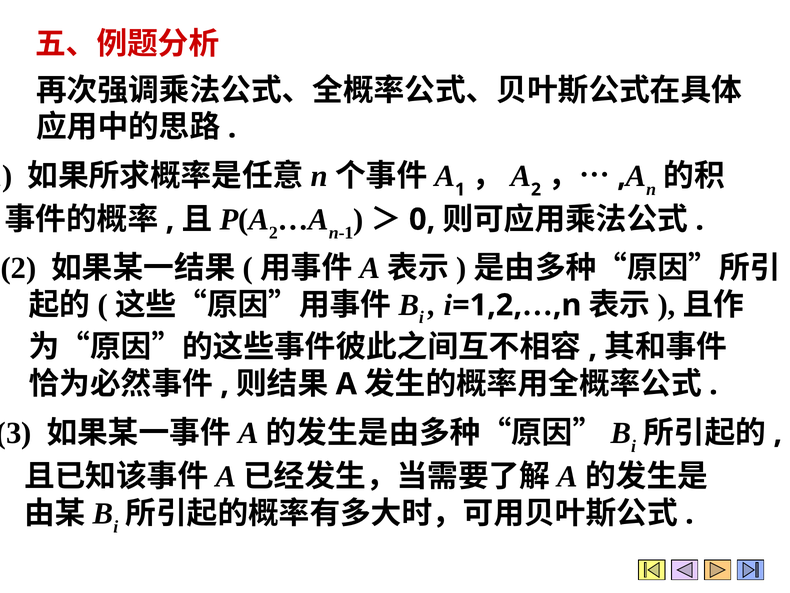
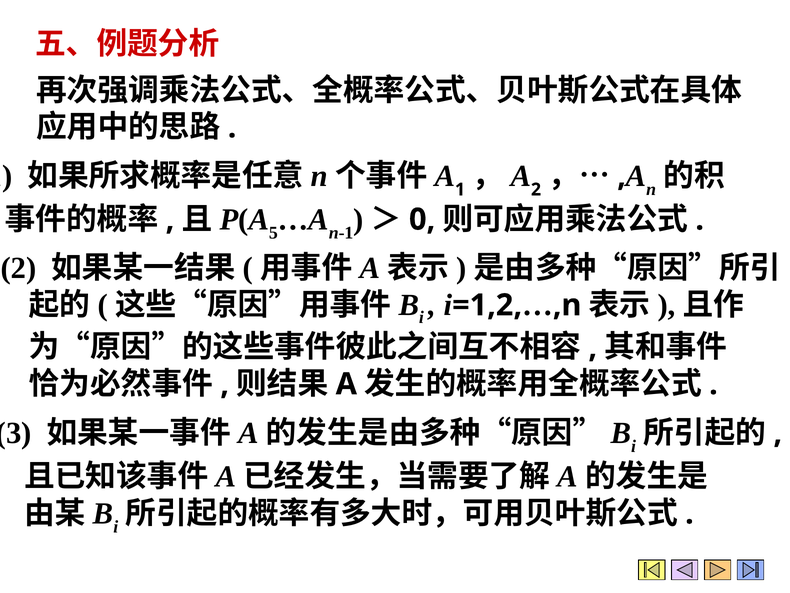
2: 2 -> 5 (273, 233)
